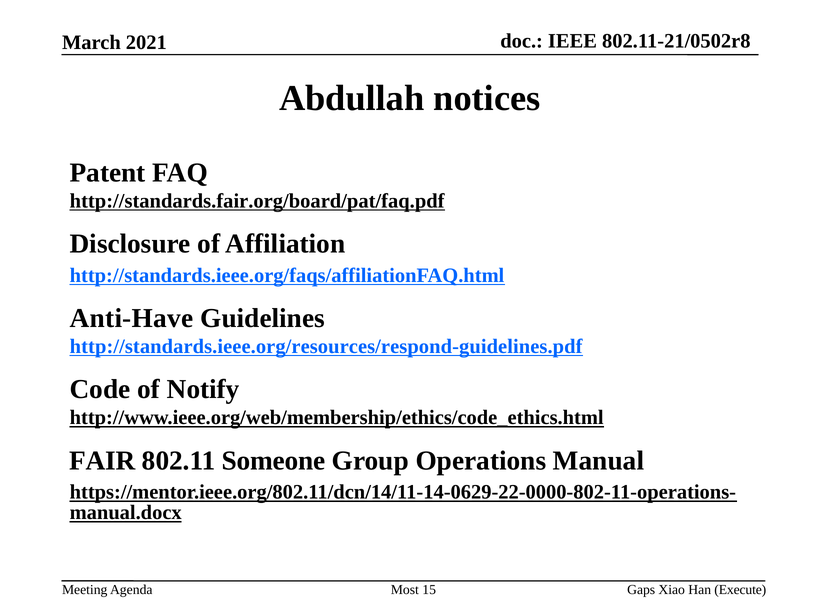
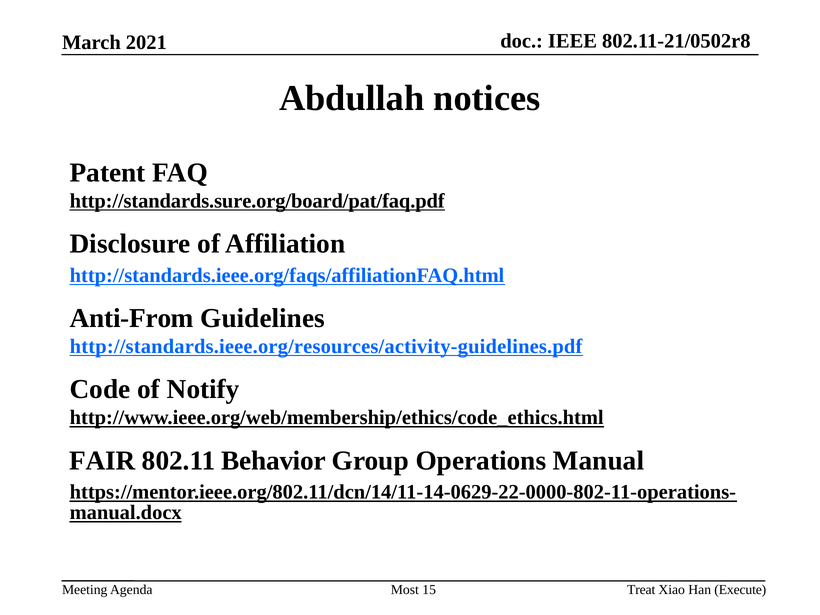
http://standards.fair.org/board/pat/faq.pdf: http://standards.fair.org/board/pat/faq.pdf -> http://standards.sure.org/board/pat/faq.pdf (257, 201)
Anti-Have: Anti-Have -> Anti-From (132, 318)
http://standards.ieee.org/resources/respond-guidelines.pdf: http://standards.ieee.org/resources/respond-guidelines.pdf -> http://standards.ieee.org/resources/activity-guidelines.pdf (326, 347)
Someone: Someone -> Behavior (274, 461)
Gaps: Gaps -> Treat (641, 590)
